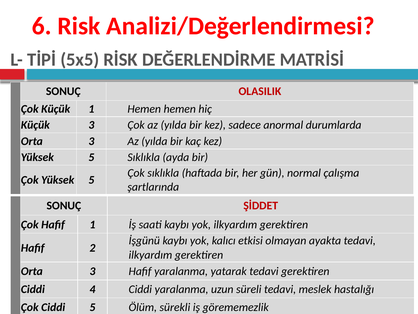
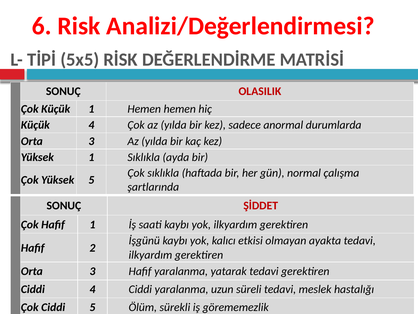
Küçük 3: 3 -> 4 (91, 125)
5: 5 -> 1 (91, 157)
